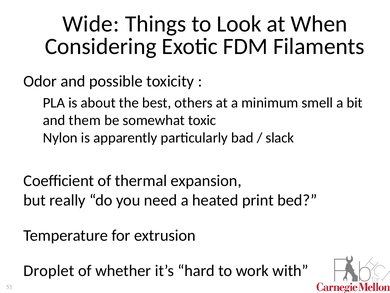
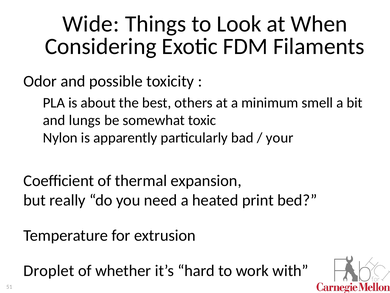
them: them -> lungs (85, 120)
slack: slack -> your (280, 138)
